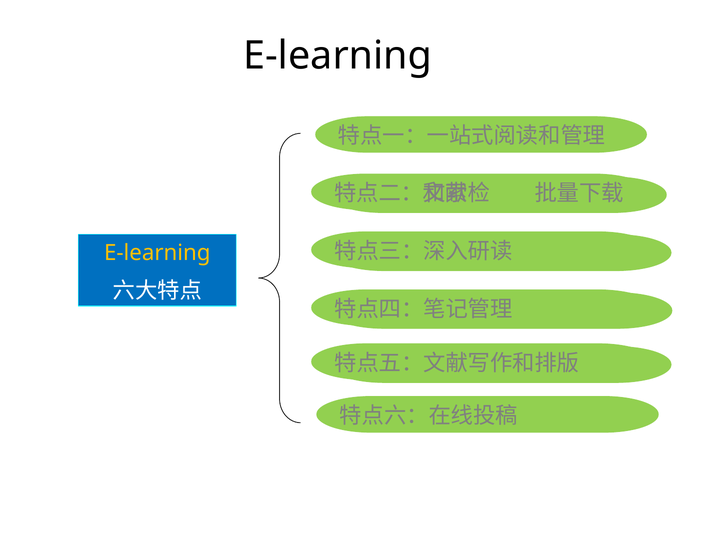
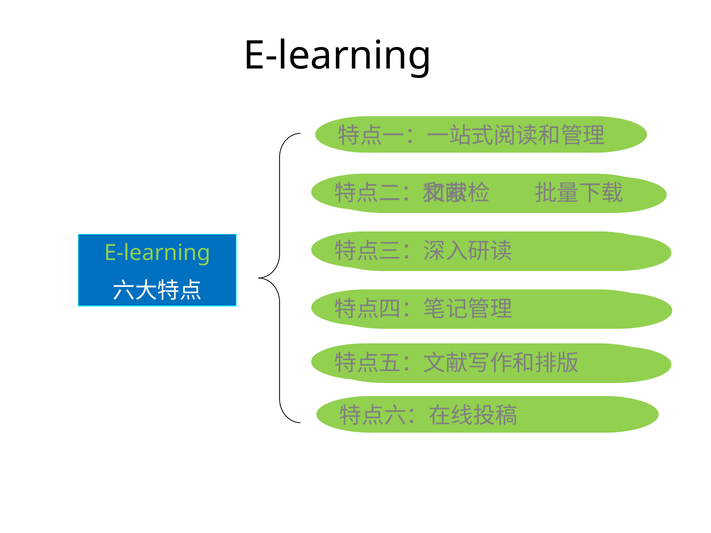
E-learning colour: yellow -> light green (157, 253)
